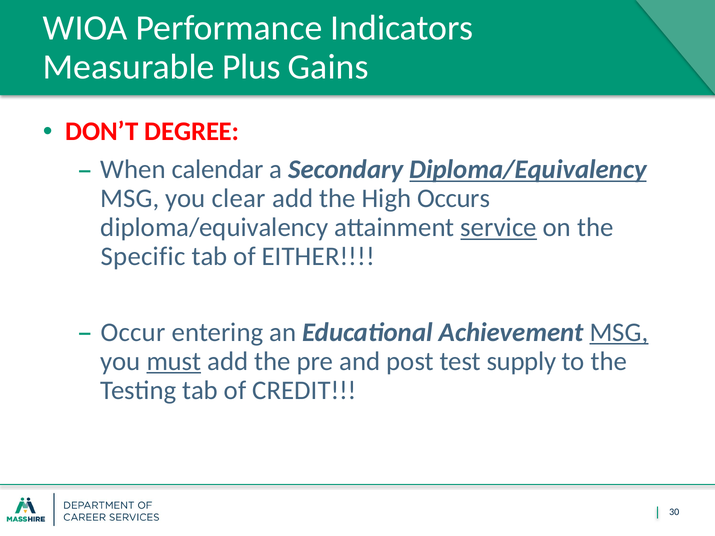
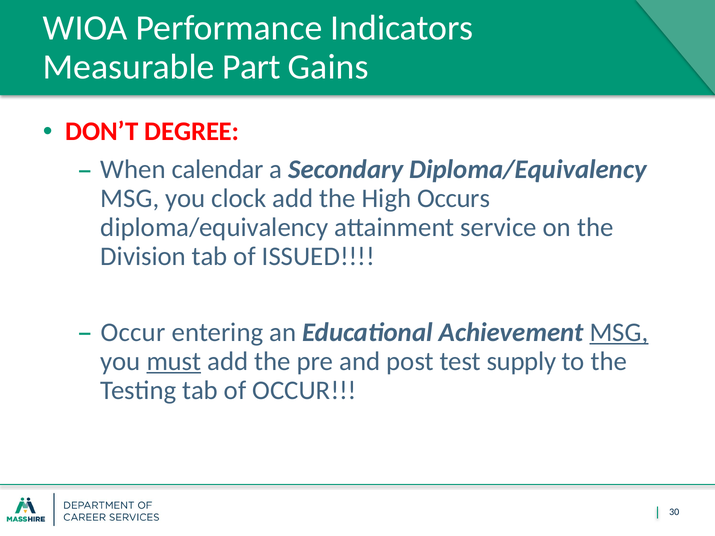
Plus: Plus -> Part (251, 67)
Diploma/Equivalency underline: present -> none (528, 170)
clear: clear -> clock (239, 199)
service underline: present -> none (499, 228)
Specific: Specific -> Division (143, 257)
EITHER: EITHER -> ISSUED (318, 257)
of CREDIT: CREDIT -> OCCUR (305, 390)
